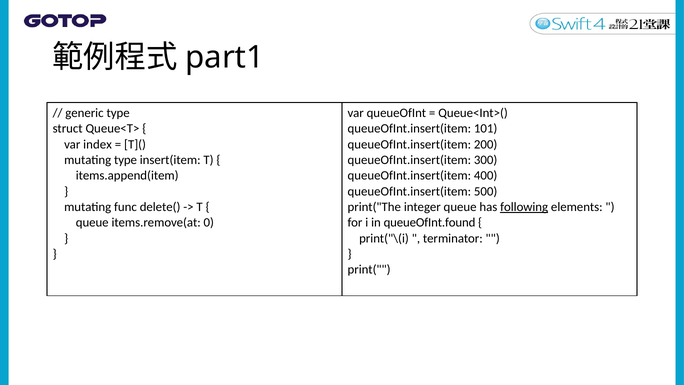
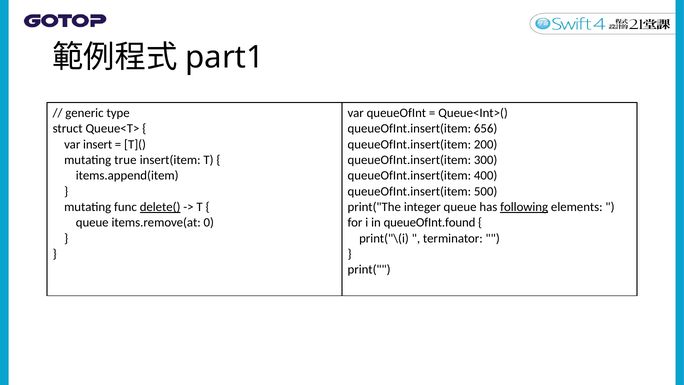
101: 101 -> 656 (486, 129)
index: index -> insert (98, 144)
mutating type: type -> true (125, 160)
delete( underline: none -> present (160, 207)
